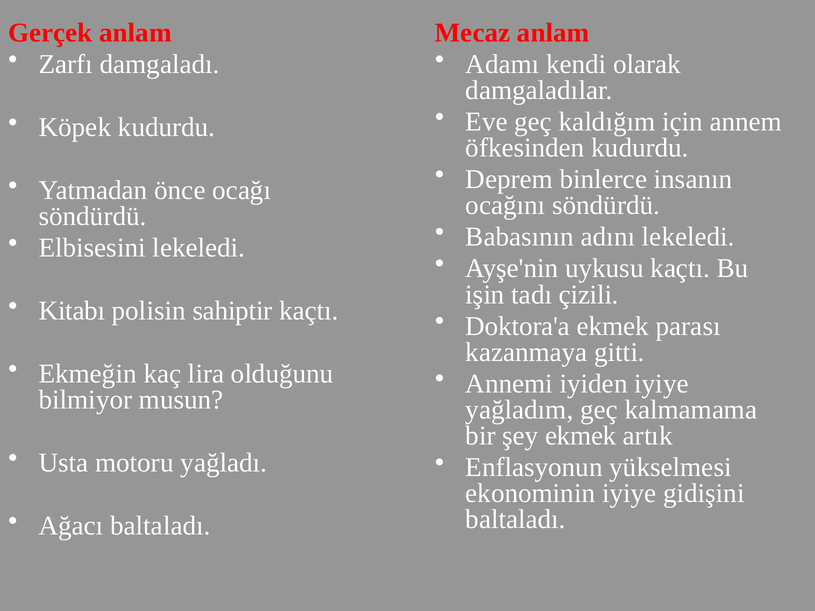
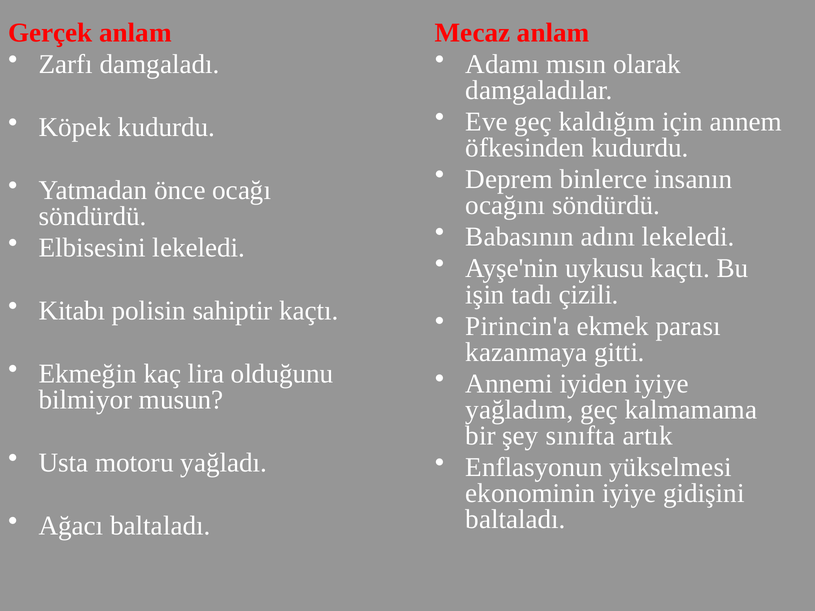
kendi: kendi -> mısın (576, 64)
Doktora'a: Doktora'a -> Pirincin'a (518, 326)
şey ekmek: ekmek -> sınıfta (581, 436)
